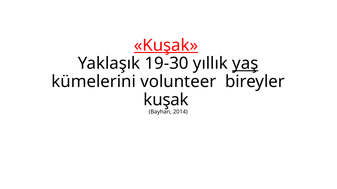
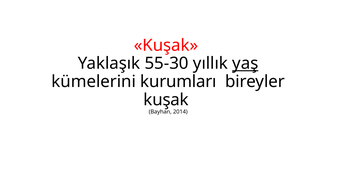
Kuşak underline: present -> none (166, 45)
19-30: 19-30 -> 55-30 (167, 64)
volunteer: volunteer -> kurumları (178, 82)
